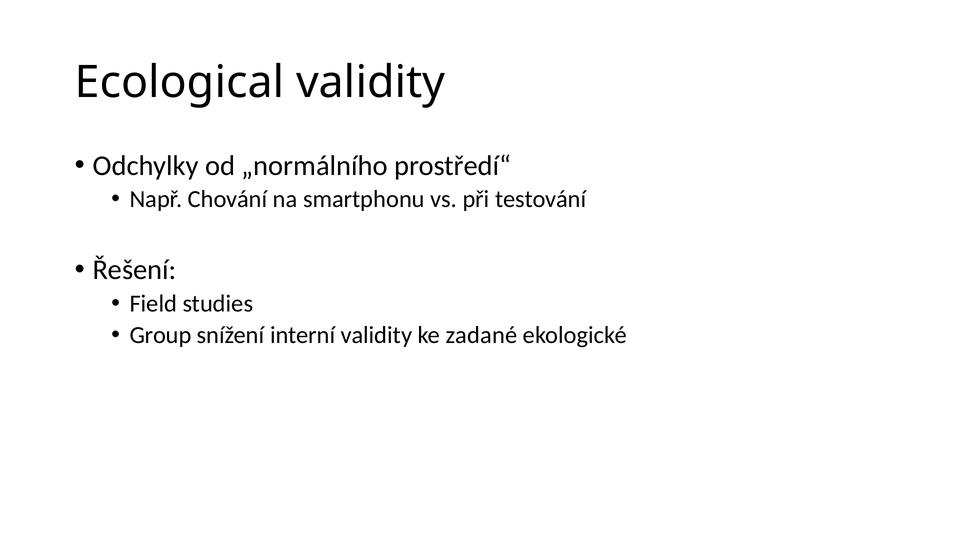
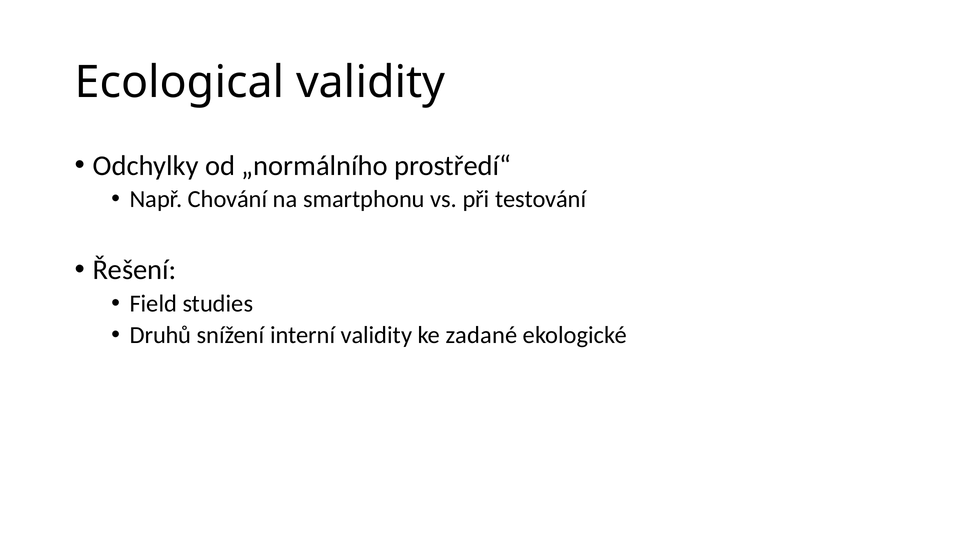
Group: Group -> Druhů (160, 335)
